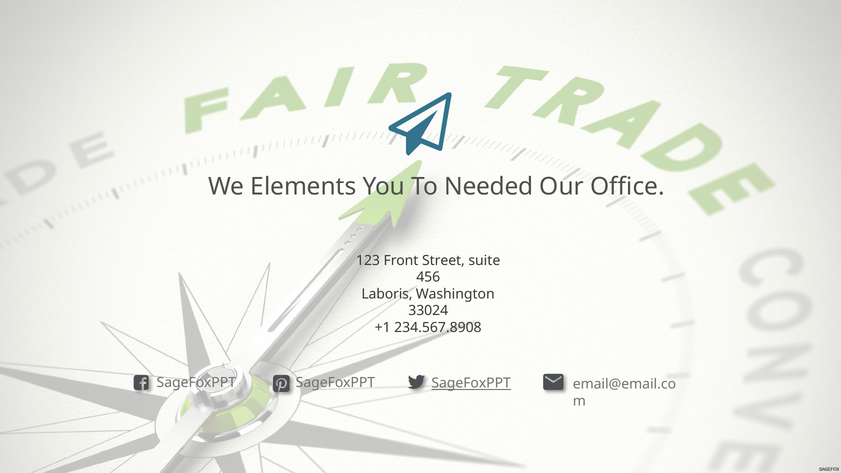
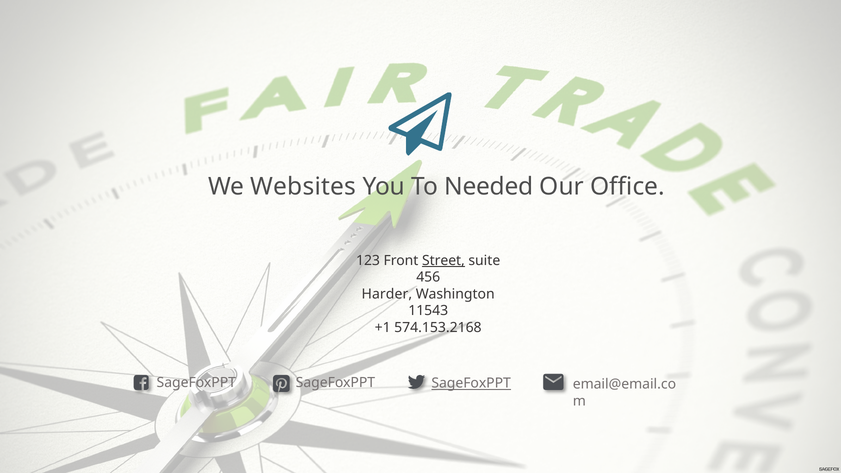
Elements: Elements -> Websites (303, 187)
Street underline: none -> present (443, 260)
Laboris: Laboris -> Harder (387, 294)
33024: 33024 -> 11543 (428, 311)
234.567.8908: 234.567.8908 -> 574.153.2168 (438, 328)
